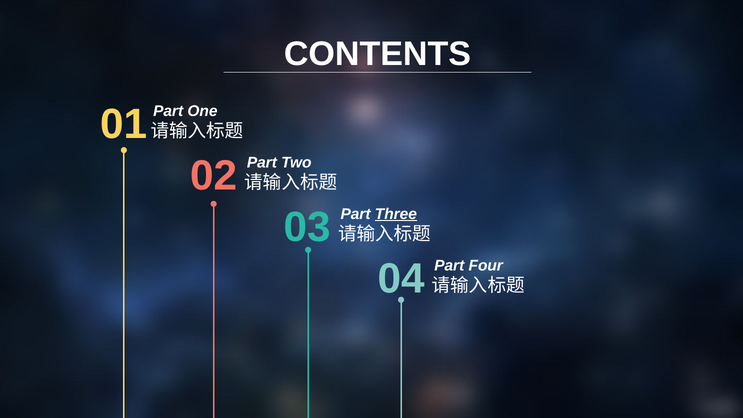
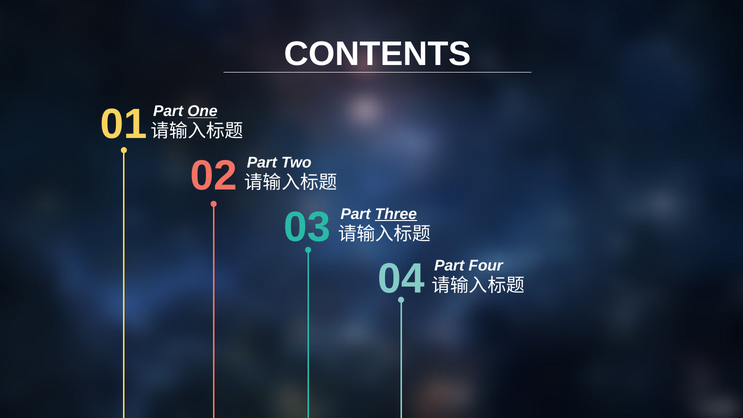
One underline: none -> present (202, 111)
